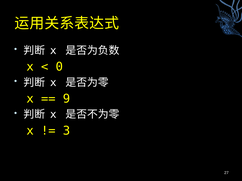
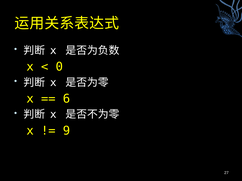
9: 9 -> 6 (67, 99)
3: 3 -> 9 (67, 131)
